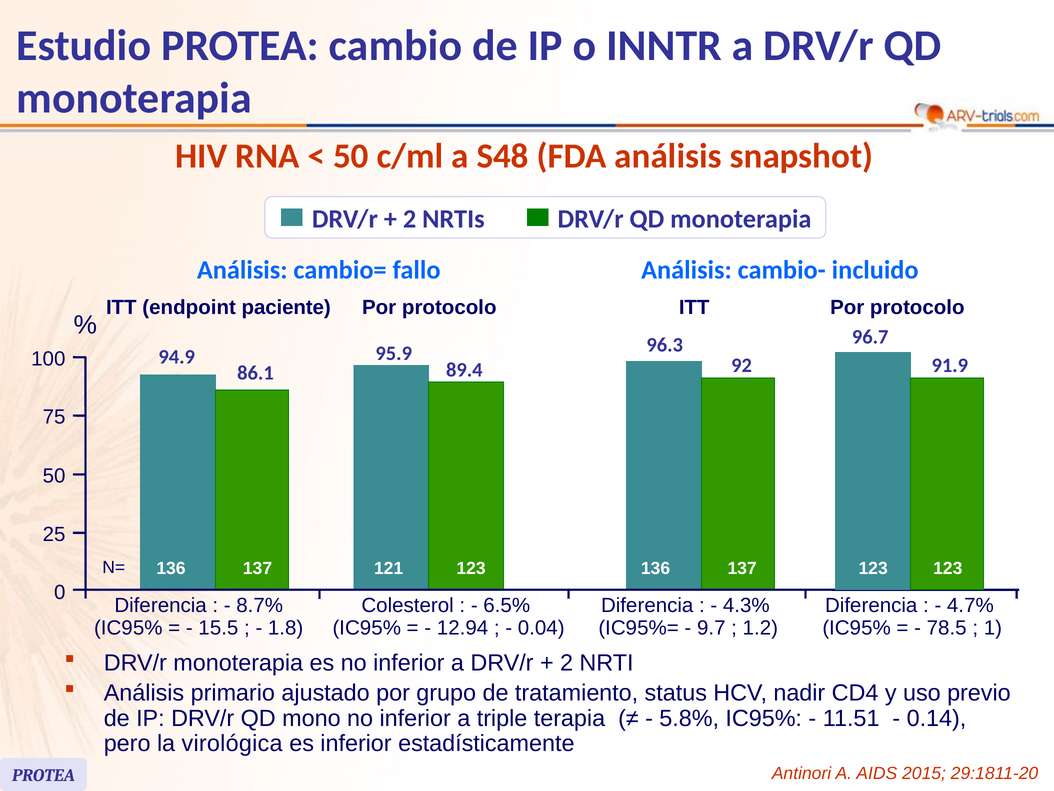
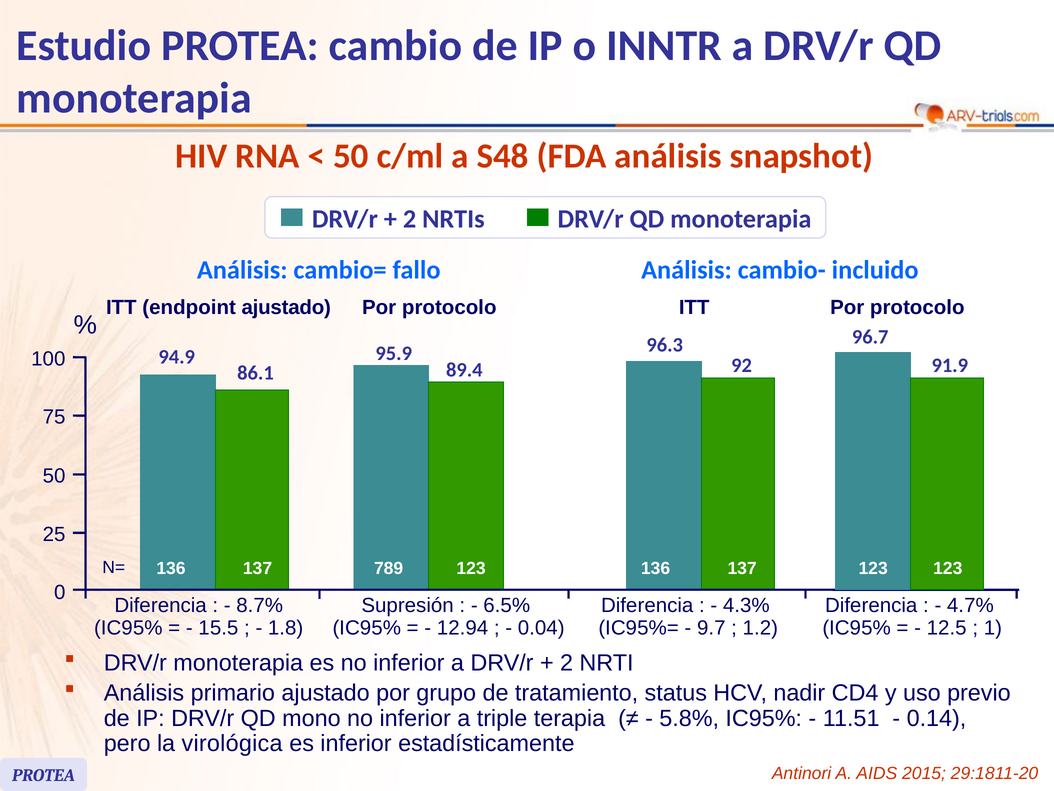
endpoint paciente: paciente -> ajustado (286, 307)
121: 121 -> 789 (389, 568)
Colesterol: Colesterol -> Supresión (408, 605)
78.5: 78.5 -> 12.5 (947, 627)
